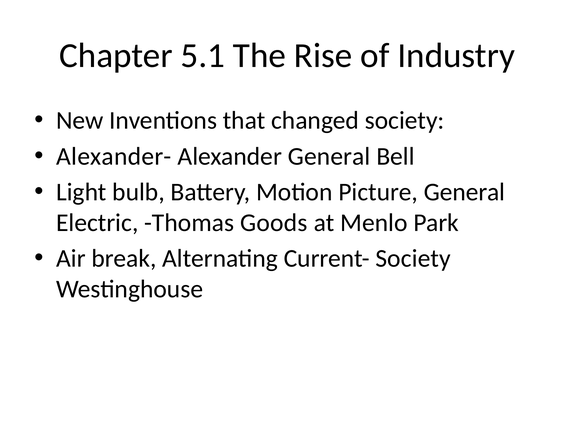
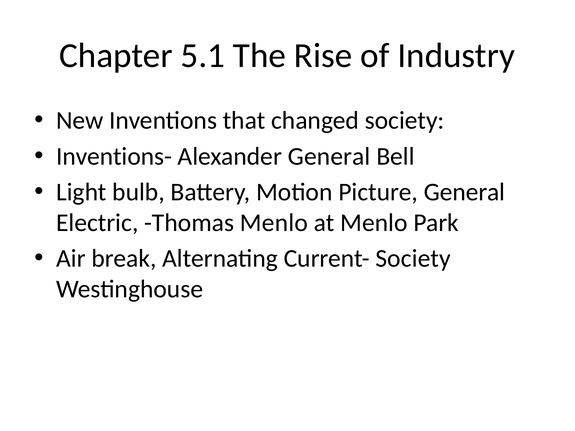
Alexander-: Alexander- -> Inventions- (114, 156)
Thomas Goods: Goods -> Menlo (274, 223)
